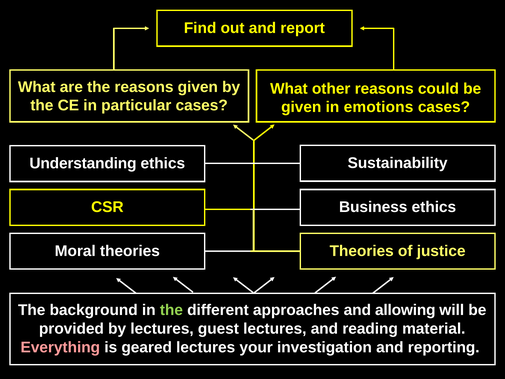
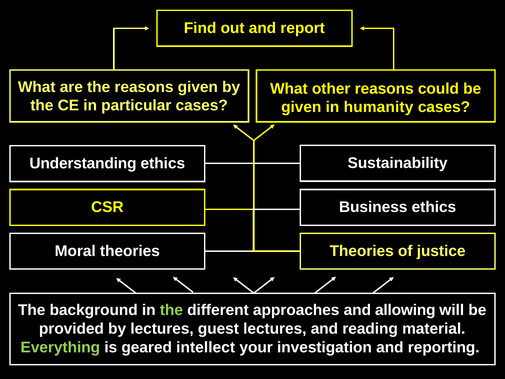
emotions: emotions -> humanity (379, 107)
Everything colour: pink -> light green (60, 347)
geared lectures: lectures -> intellect (206, 347)
